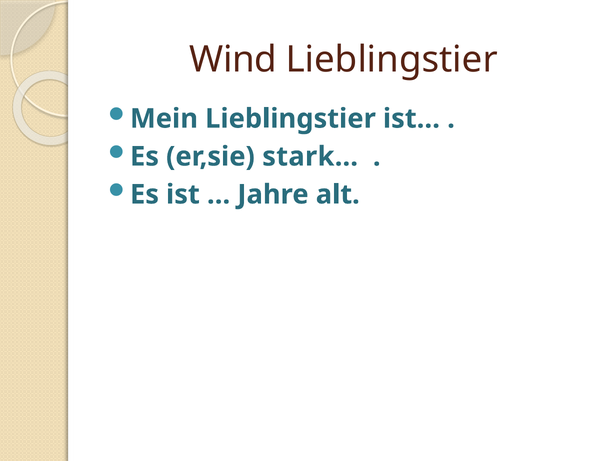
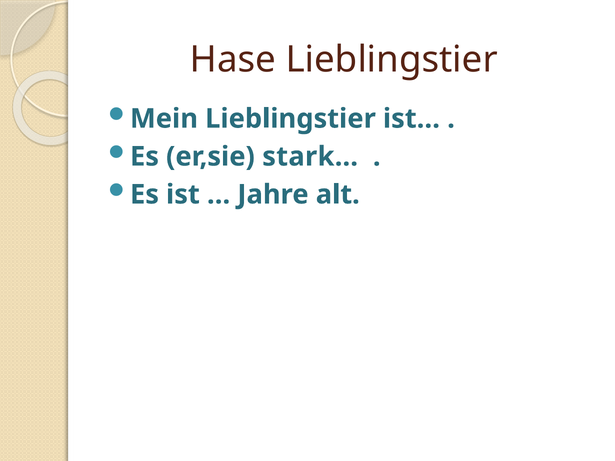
Wind: Wind -> Hase (233, 59)
